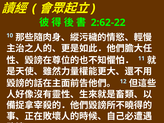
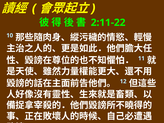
2:62-22: 2:62-22 -> 2:11-22 (108, 23)
